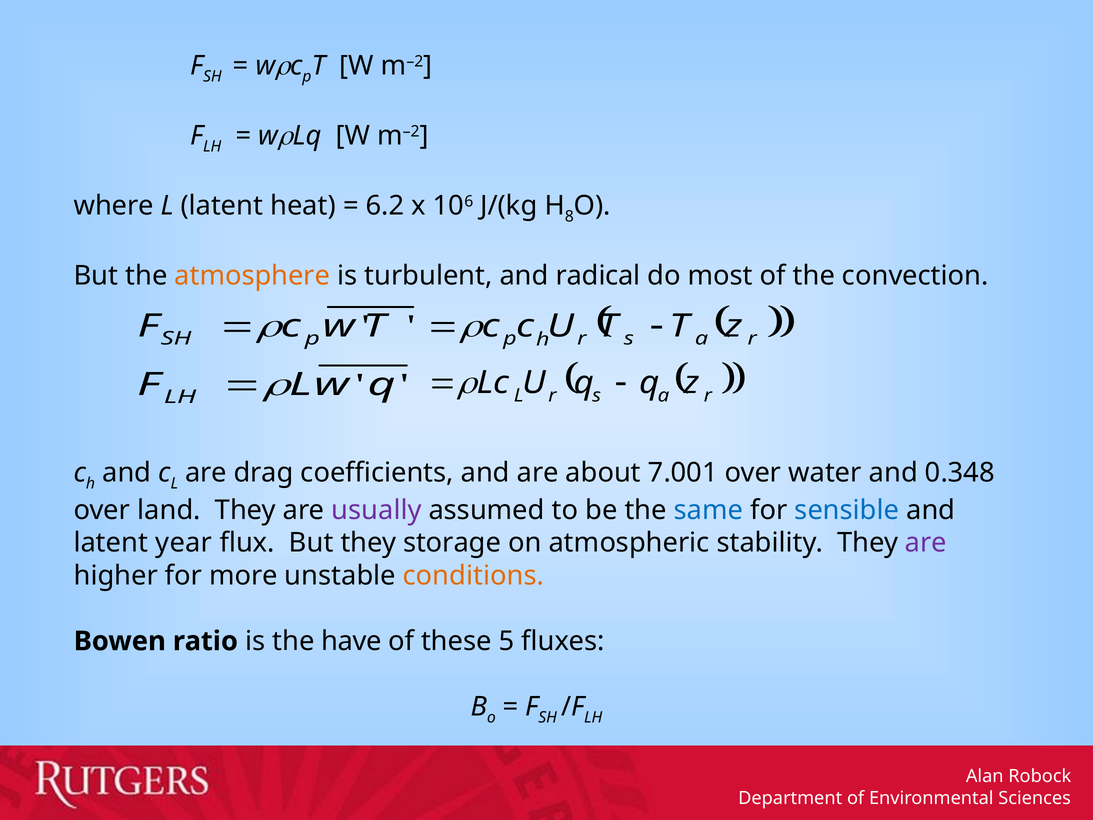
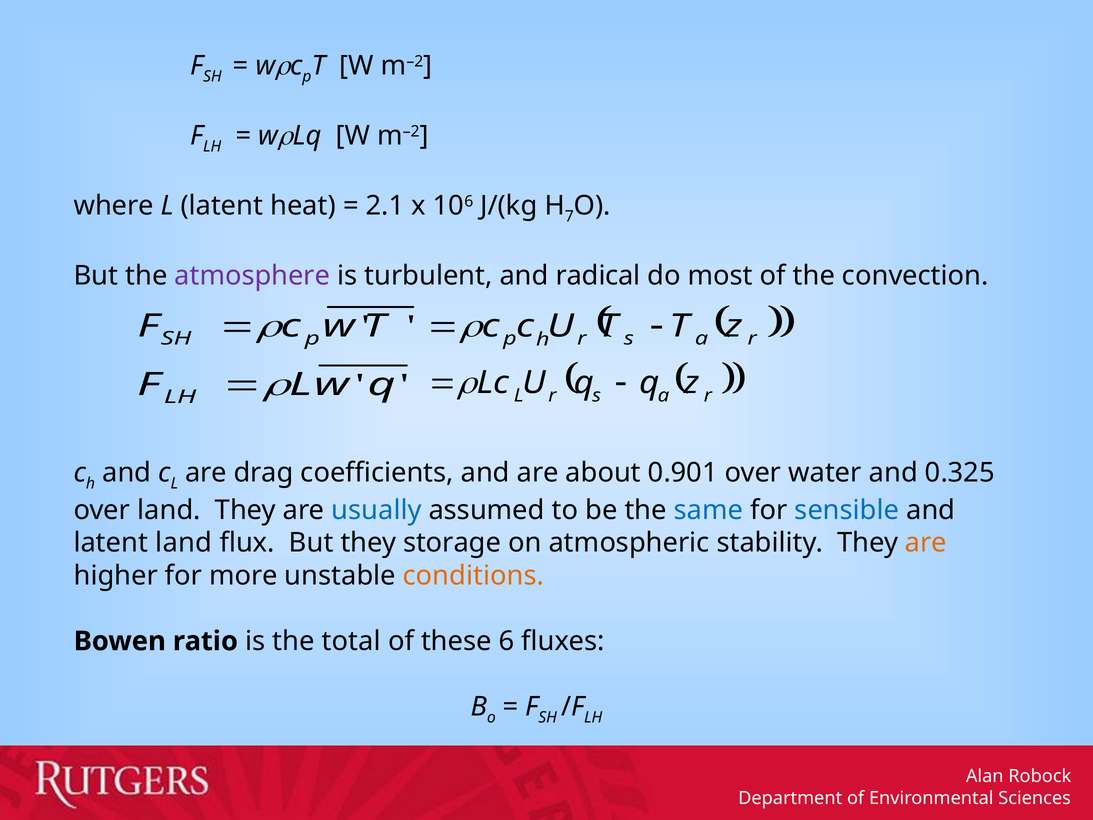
6.2: 6.2 -> 2.1 (385, 206)
8: 8 -> 7 (569, 216)
atmosphere colour: orange -> purple (252, 276)
7.001: 7.001 -> 0.901 (683, 473)
0.348: 0.348 -> 0.325 (960, 473)
usually colour: purple -> blue (376, 510)
latent year: year -> land (184, 543)
are colour: purple -> orange (926, 543)
have: have -> total (351, 641)
5: 5 -> 6 (507, 641)
